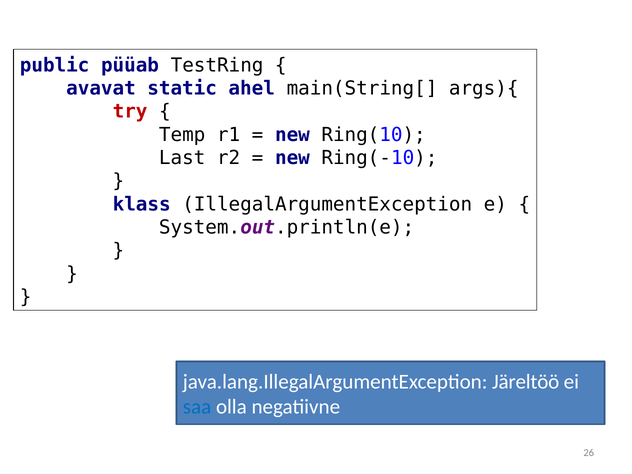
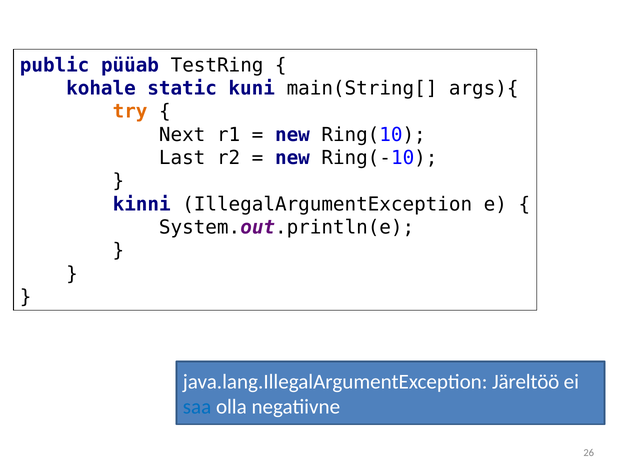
avavat: avavat -> kohale (101, 88)
ahel: ahel -> kuni (252, 88)
try colour: red -> orange (130, 112)
Temp: Temp -> Next (182, 135)
klass: klass -> kinni (142, 204)
